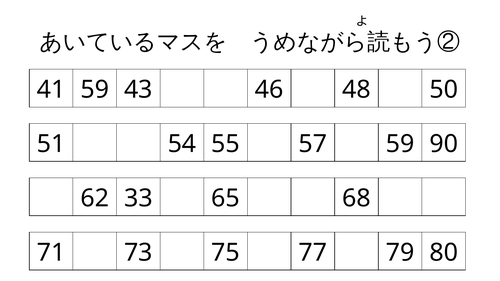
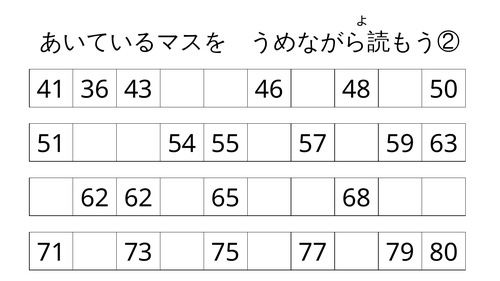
41 59: 59 -> 36 (95, 90)
90: 90 -> 63 (444, 144)
62 33: 33 -> 62 (138, 198)
